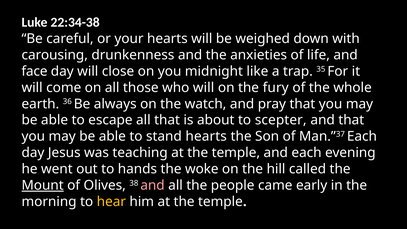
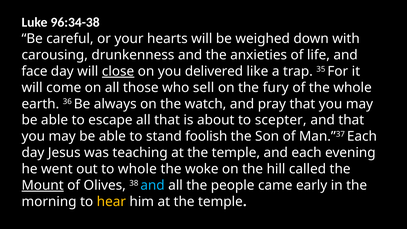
22:34-38: 22:34-38 -> 96:34-38 (75, 22)
close underline: none -> present (118, 71)
midnight: midnight -> delivered (214, 71)
who will: will -> sell (204, 88)
stand hearts: hearts -> foolish (206, 136)
to hands: hands -> whole (137, 169)
and colour: pink -> light blue (153, 185)
